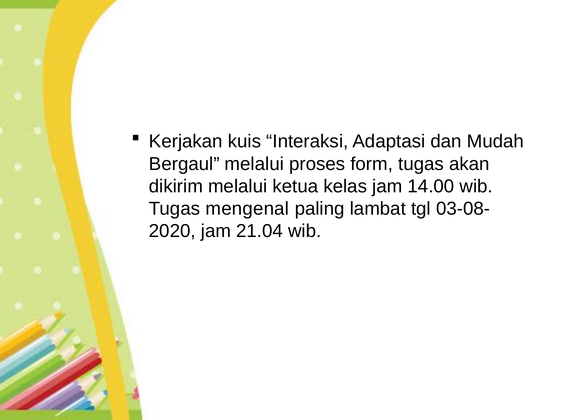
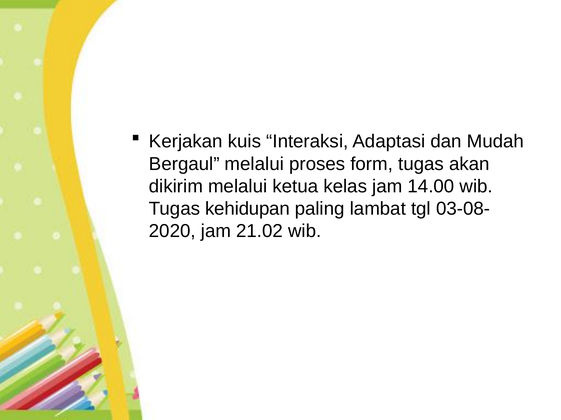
mengenal: mengenal -> kehidupan (248, 209)
21.04: 21.04 -> 21.02 (260, 231)
